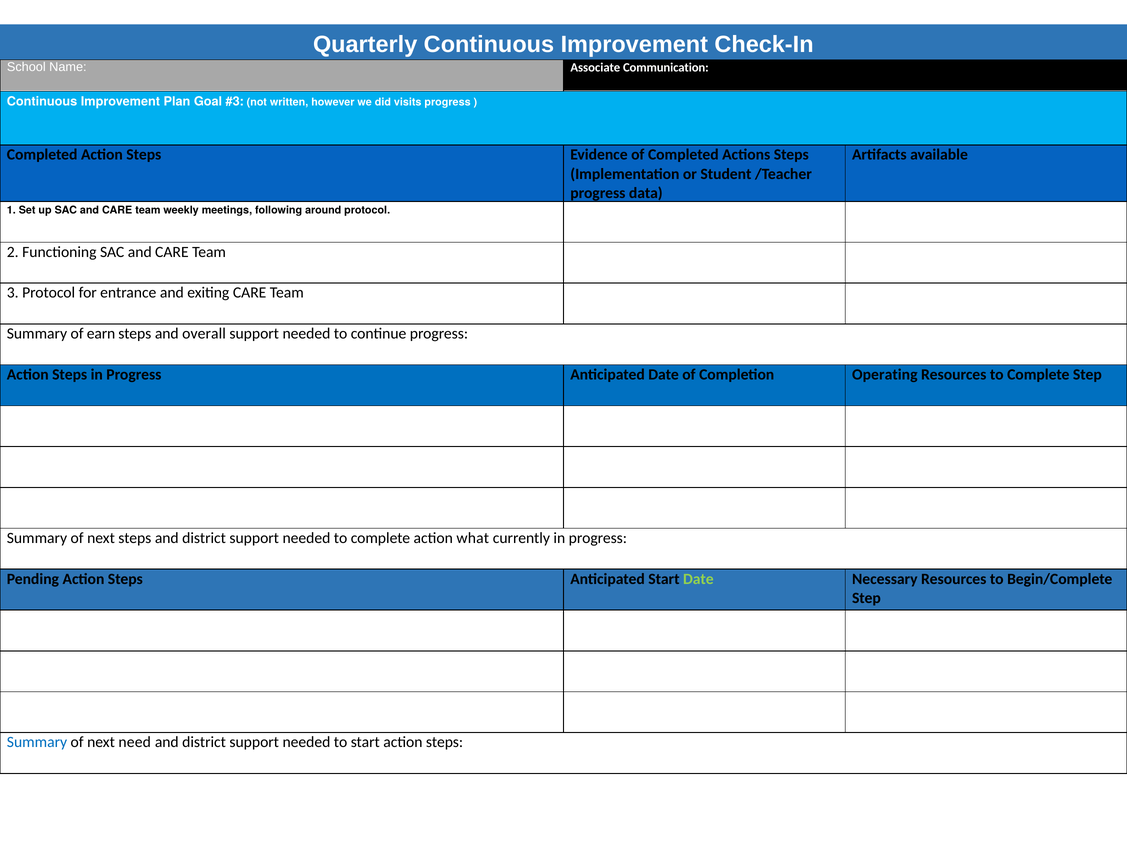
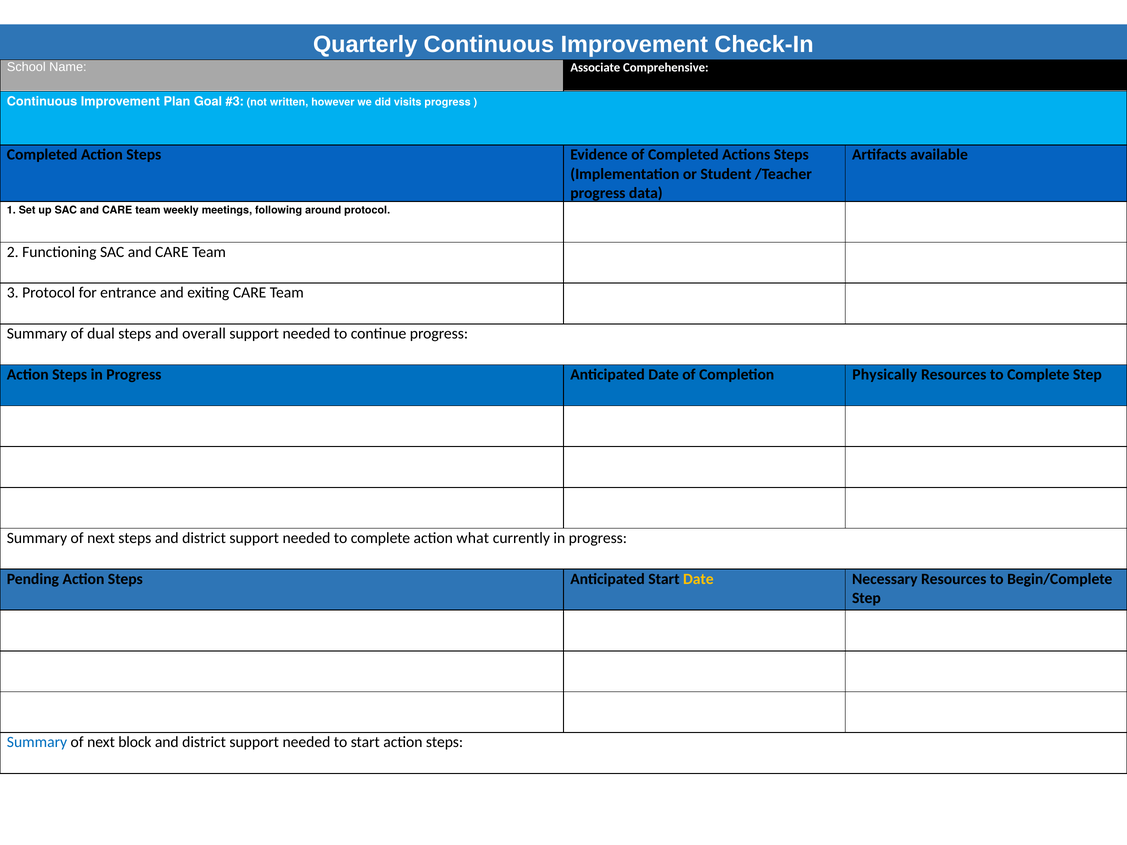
Communication: Communication -> Comprehensive (666, 68)
earn: earn -> dual (101, 334)
Operating: Operating -> Physically (885, 375)
Date colour: light green -> yellow (698, 579)
need: need -> block (135, 743)
